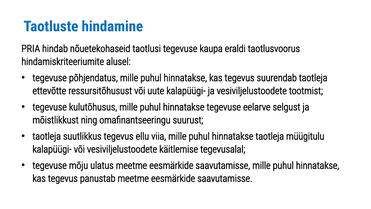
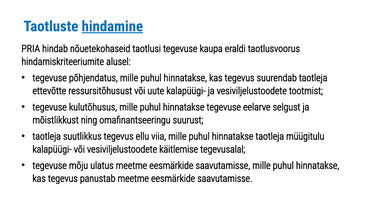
hindamine underline: none -> present (112, 26)
